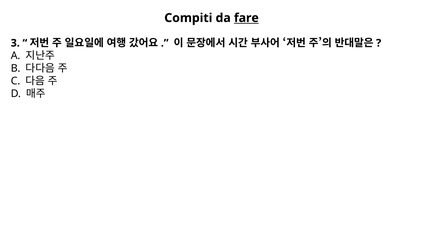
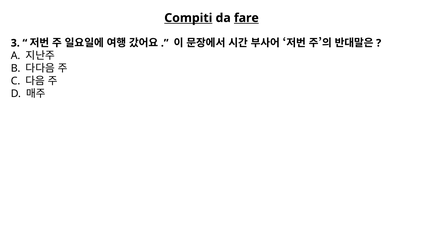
Compiti underline: none -> present (188, 18)
